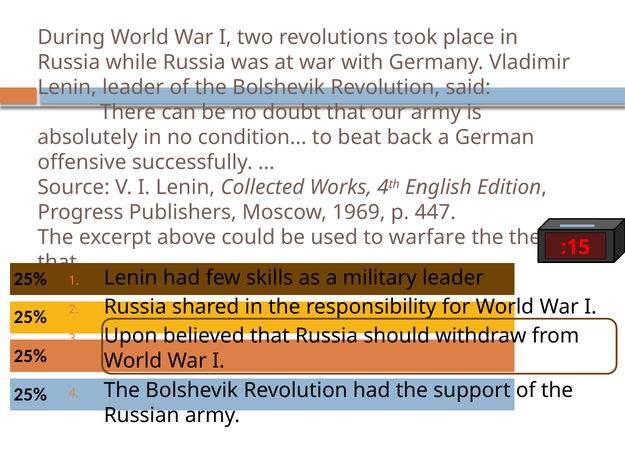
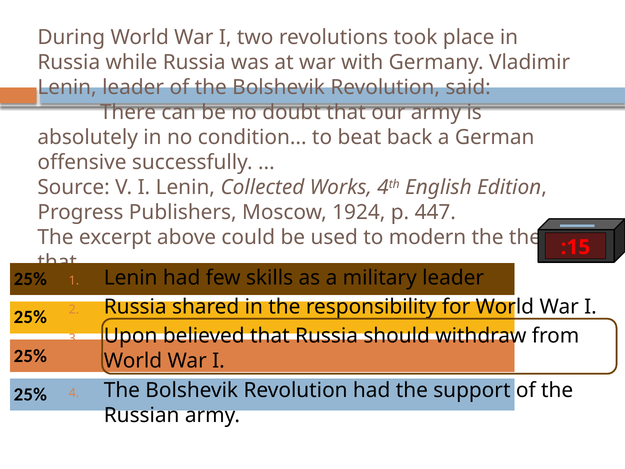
1969: 1969 -> 1924 (359, 212)
warfare: warfare -> modern (428, 237)
